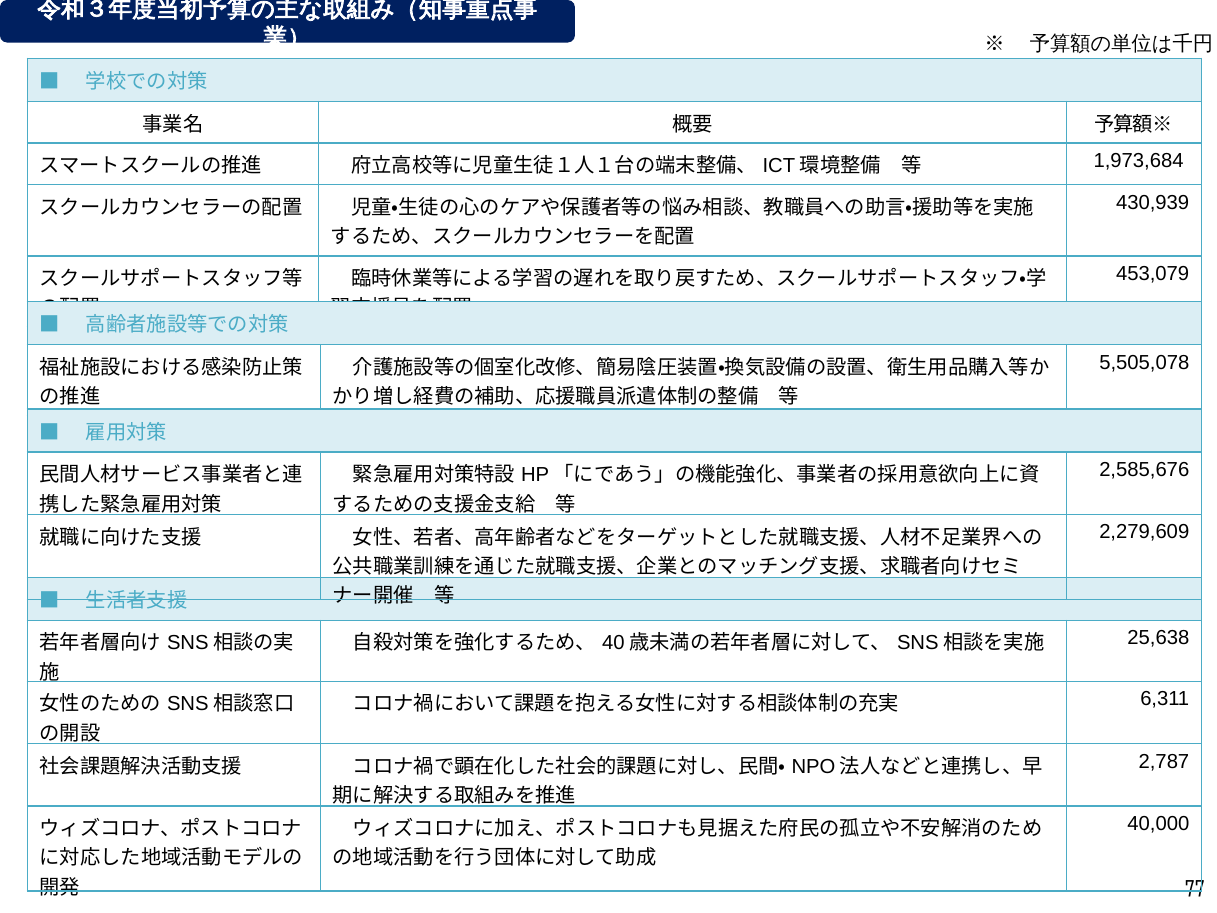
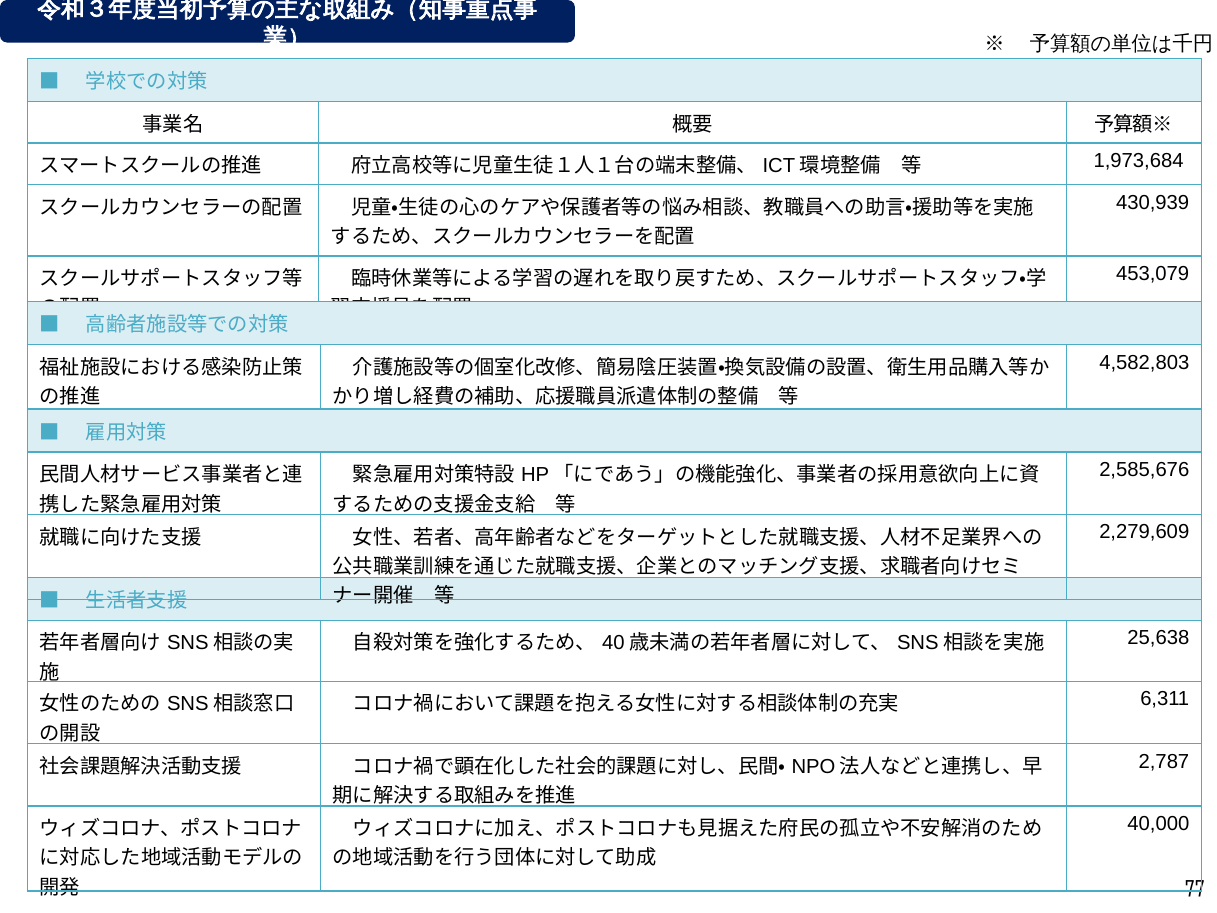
5,505,078: 5,505,078 -> 4,582,803 (1144, 362)
